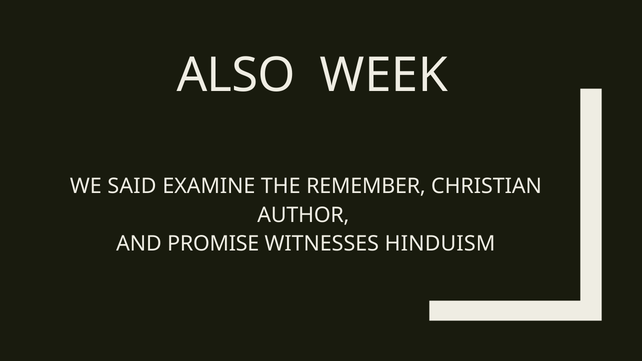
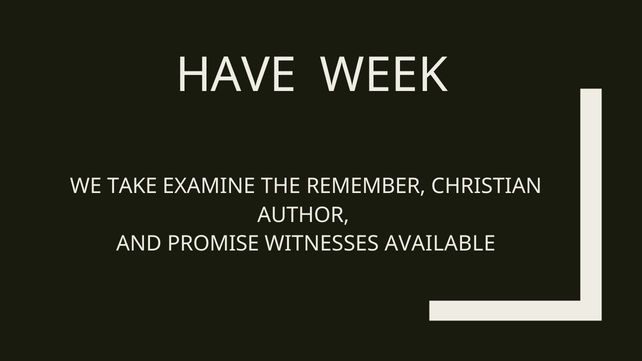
ALSO: ALSO -> HAVE (236, 75)
SAID: SAID -> TAKE (132, 186)
HINDUISM: HINDUISM -> AVAILABLE (440, 244)
